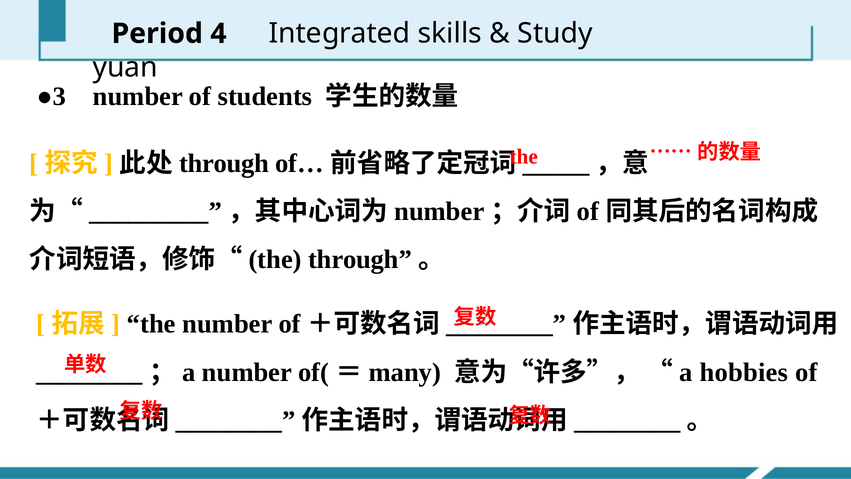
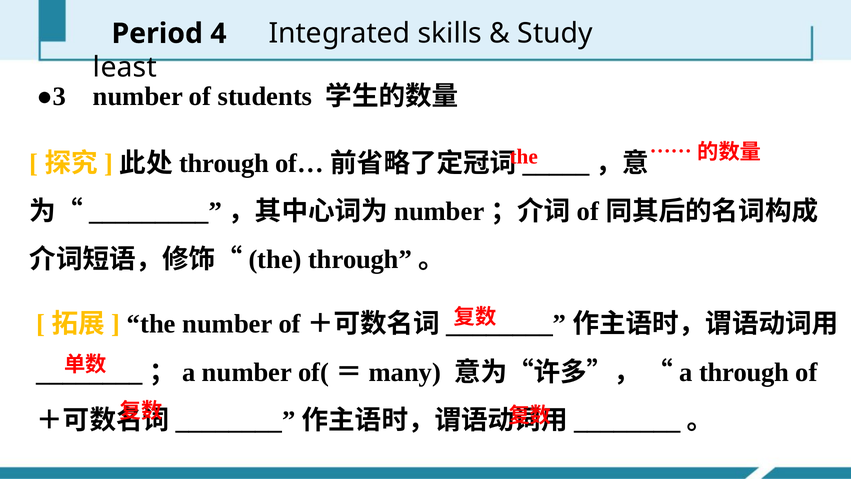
yuan: yuan -> least (125, 68)
a hobbies: hobbies -> through (744, 372)
